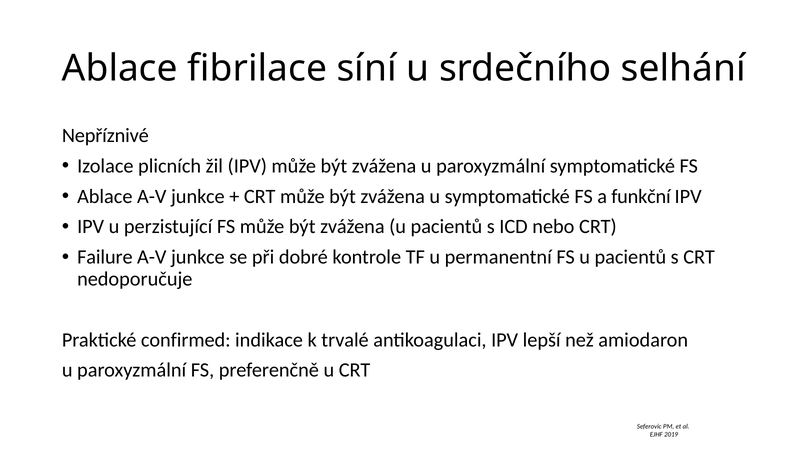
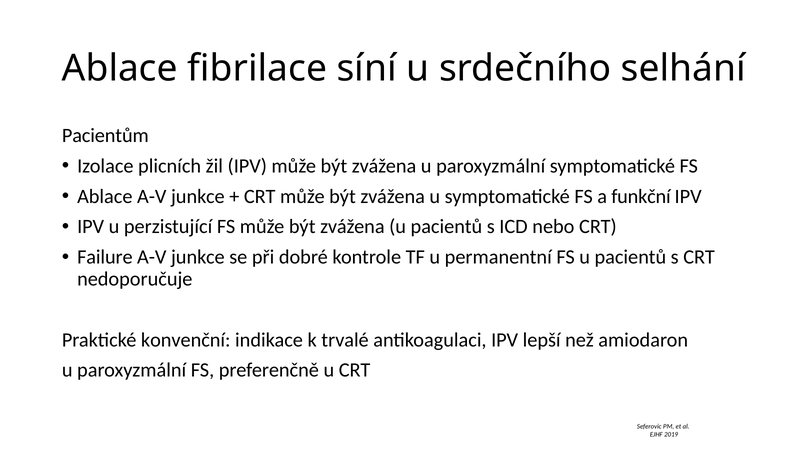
Nepříznivé: Nepříznivé -> Pacientům (105, 135)
confirmed: confirmed -> konvenční (186, 340)
